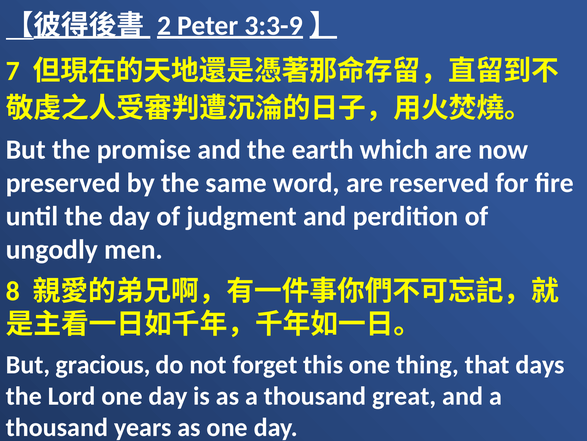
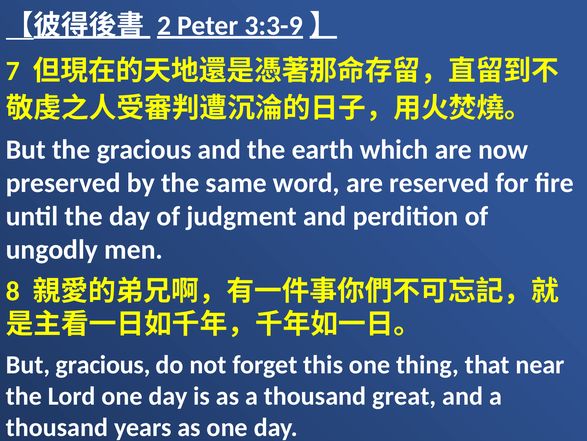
the promise: promise -> gracious (144, 150)
days: days -> near (540, 364)
